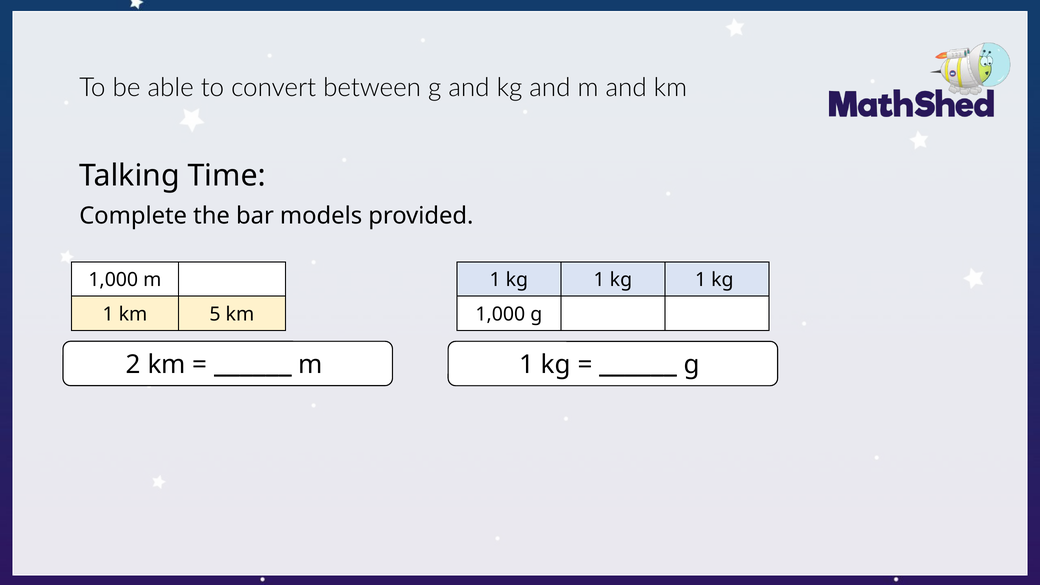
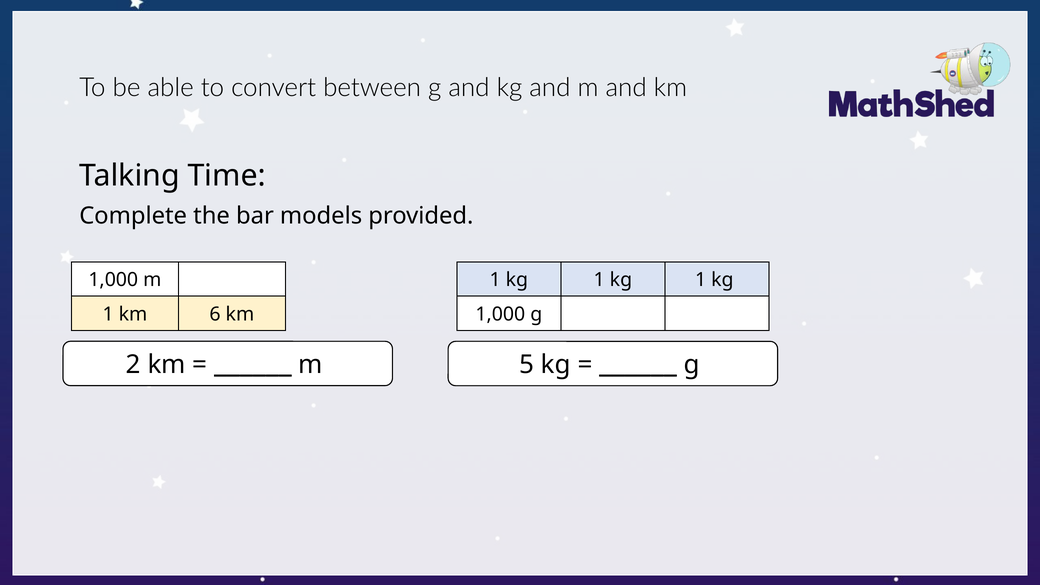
5: 5 -> 6 (215, 314)
1: 1 -> 5 (527, 365)
